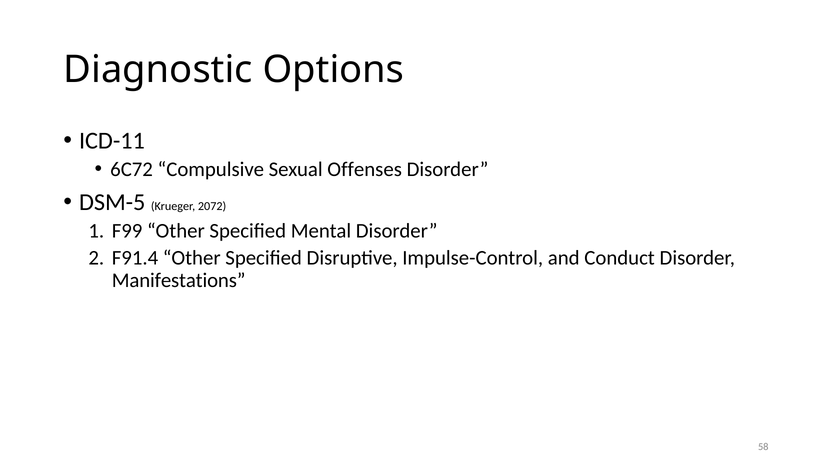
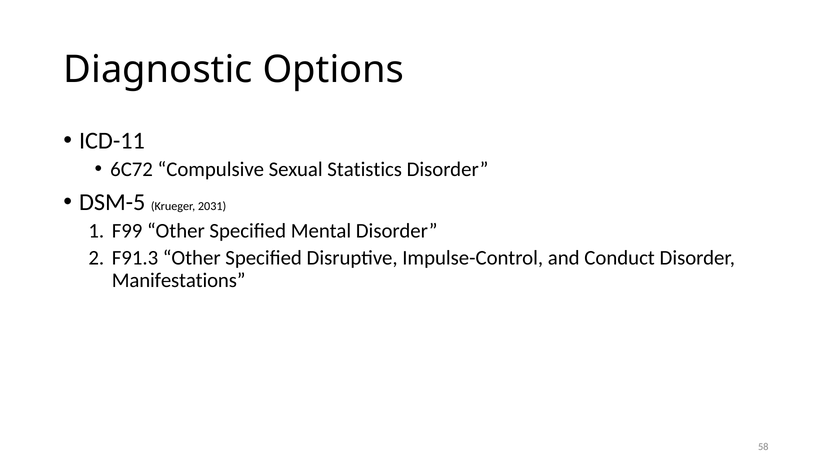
Offenses: Offenses -> Statistics (365, 169)
2072: 2072 -> 2031 (212, 206)
F91.4: F91.4 -> F91.3 (135, 258)
